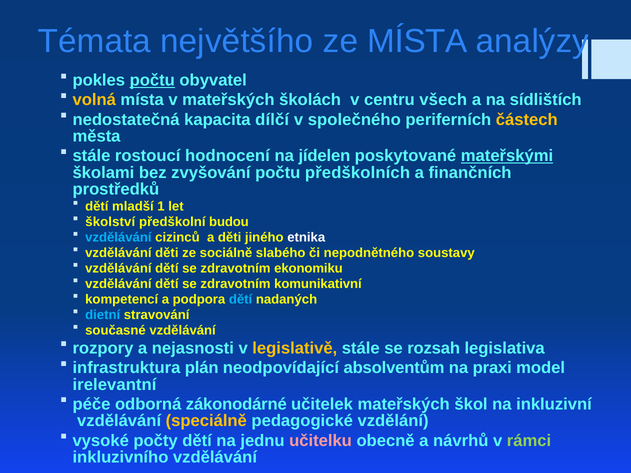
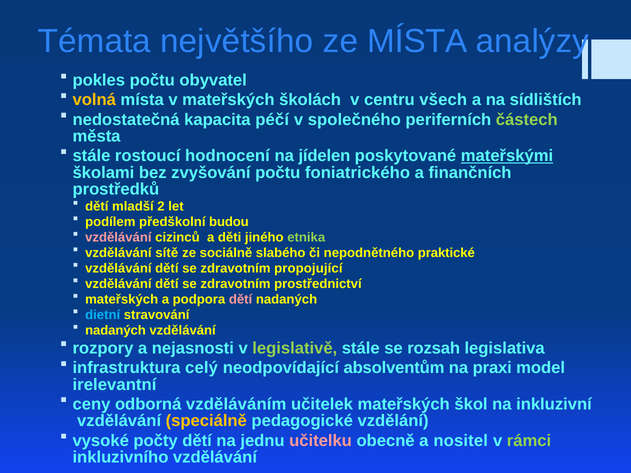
počtu underline: present -> none (152, 80)
dílčí: dílčí -> péčí (272, 120)
částech colour: yellow -> light green (527, 120)
předškolních: předškolních -> foniatrického (358, 173)
1: 1 -> 2 (161, 206)
školství: školství -> podílem (110, 222)
vzdělávání colour: light blue -> pink (118, 237)
etnika colour: white -> light green (306, 237)
vzdělávání děti: děti -> sítě (167, 253)
soustavy: soustavy -> praktické (446, 253)
ekonomiku: ekonomiku -> propojující (308, 268)
komunikativní: komunikativní -> prostřednictví (318, 284)
kompetencí: kompetencí -> mateřských (122, 299)
dětí colour: light blue -> pink (241, 299)
současné: současné -> nadaných (116, 330)
legislativě colour: yellow -> light green (295, 348)
plán: plán -> celý (202, 368)
péče: péče -> ceny (91, 404)
zákonodárné: zákonodárné -> vzděláváním (236, 404)
návrhů: návrhů -> nositel (461, 441)
